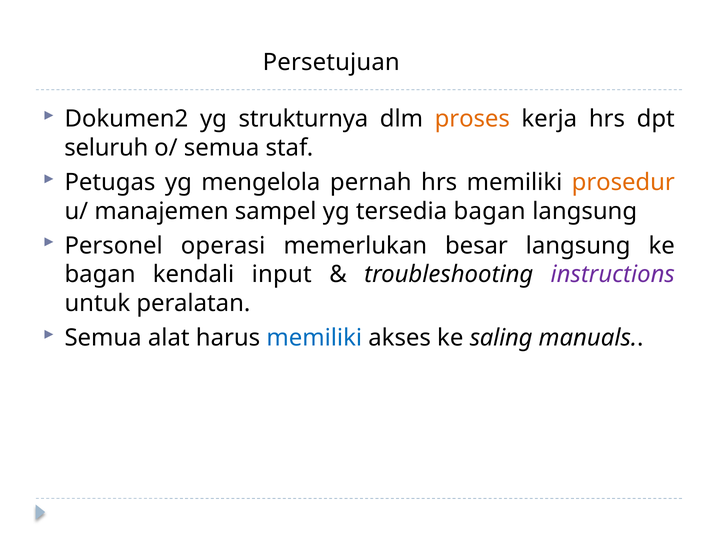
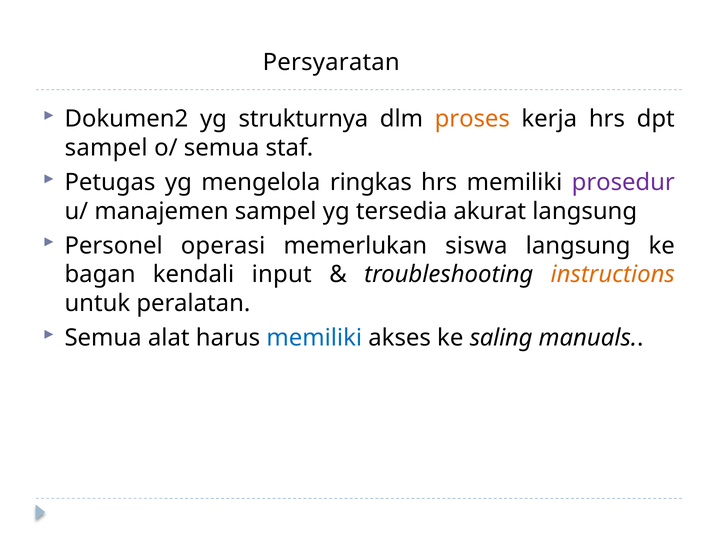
Persetujuan: Persetujuan -> Persyaratan (331, 63)
seluruh: seluruh -> sampel (106, 148)
pernah: pernah -> ringkas (371, 183)
prosedur colour: orange -> purple (623, 183)
tersedia bagan: bagan -> akurat (490, 211)
besar: besar -> siswa (476, 246)
instructions colour: purple -> orange (613, 275)
